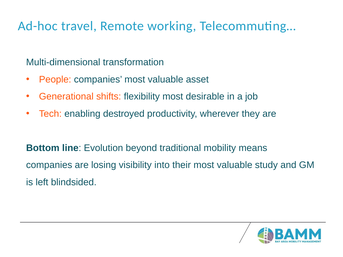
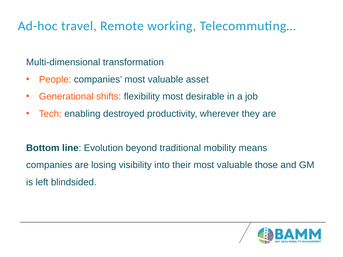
study: study -> those (266, 165)
